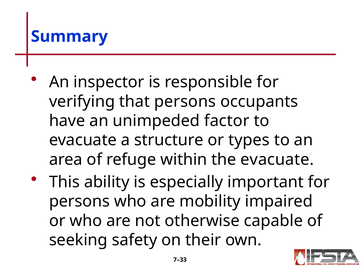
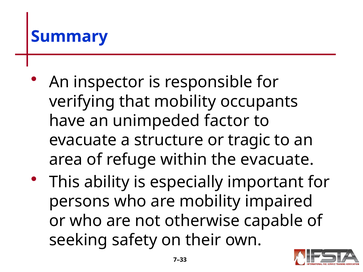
that persons: persons -> mobility (185, 102)
types: types -> tragic (249, 140)
